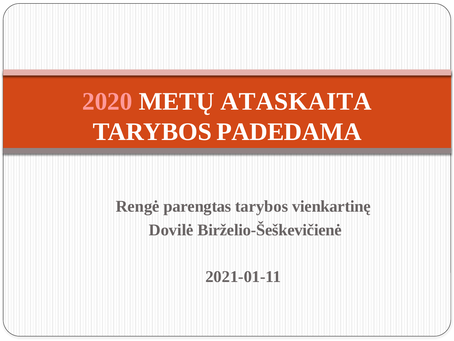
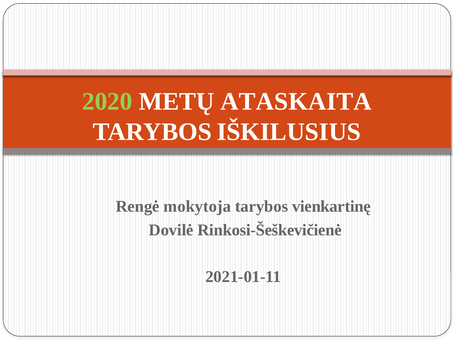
2020 colour: pink -> light green (107, 101)
PADEDAMA: PADEDAMA -> IŠKILUSIUS (289, 132)
parengtas: parengtas -> mokytoja (197, 206)
Birželio-Šeškevičienė: Birželio-Šeškevičienė -> Rinkosi-Šeškevičienė (270, 230)
